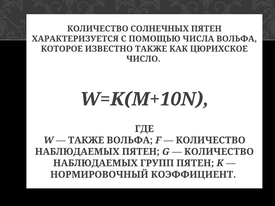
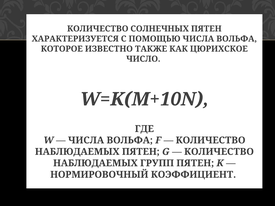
ТАКЖЕ: ТАКЖЕ -> ЧИСЛА (86, 140)
